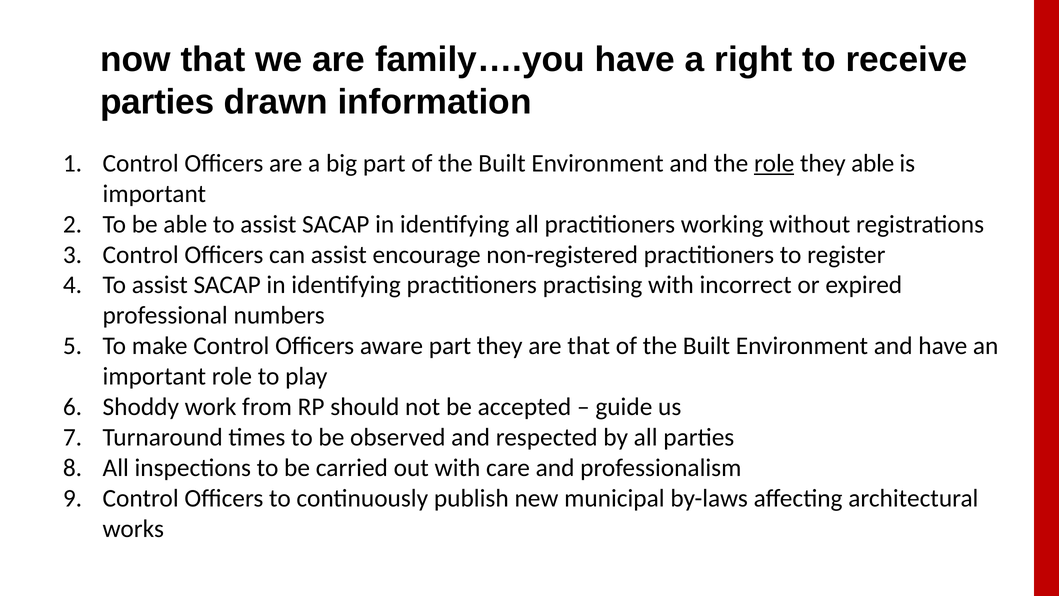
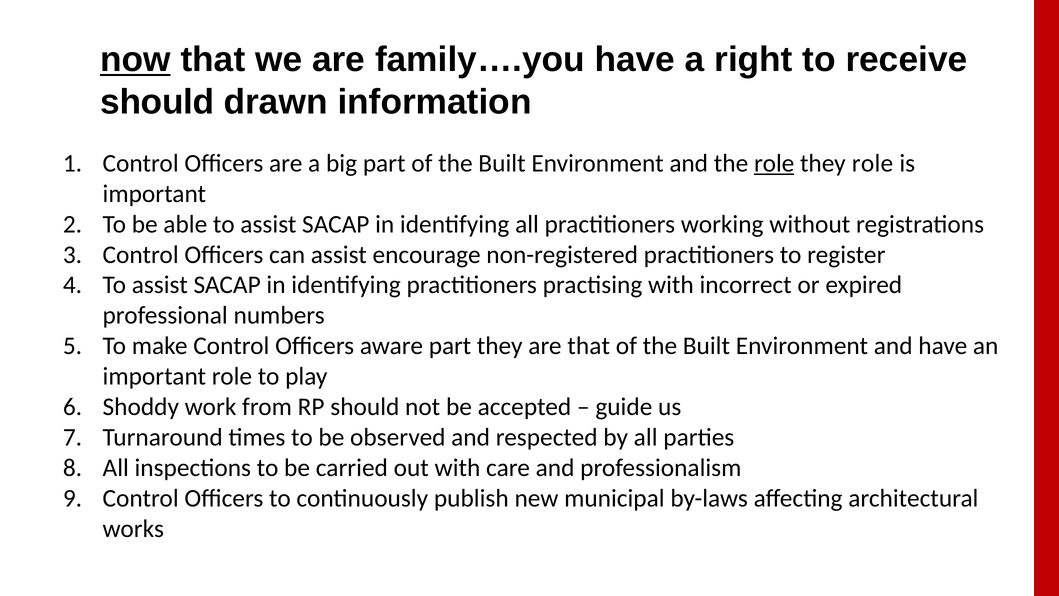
now underline: none -> present (135, 60)
parties: parties -> should (157, 102)
they able: able -> role (873, 163)
